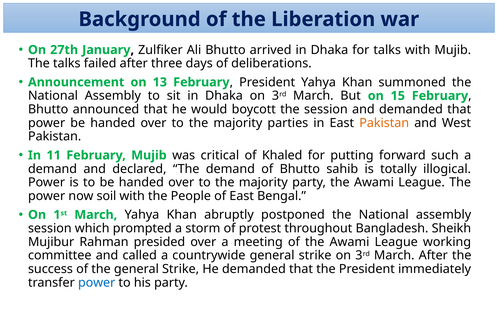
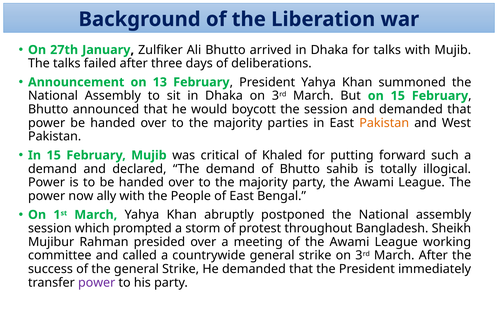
In 11: 11 -> 15 (54, 155)
soil: soil -> ally (106, 196)
power colour: blue -> purple (97, 282)
